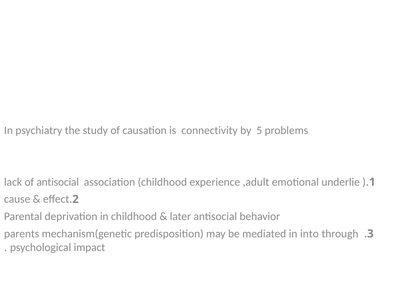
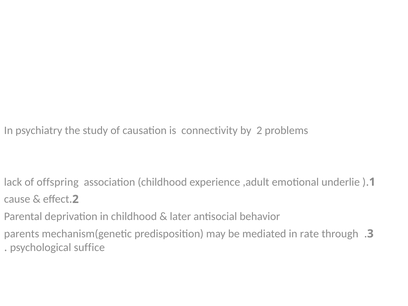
by 5: 5 -> 2 (259, 130)
of antisocial: antisocial -> offspring (58, 182)
into: into -> rate (309, 234)
impact: impact -> suffice (89, 247)
